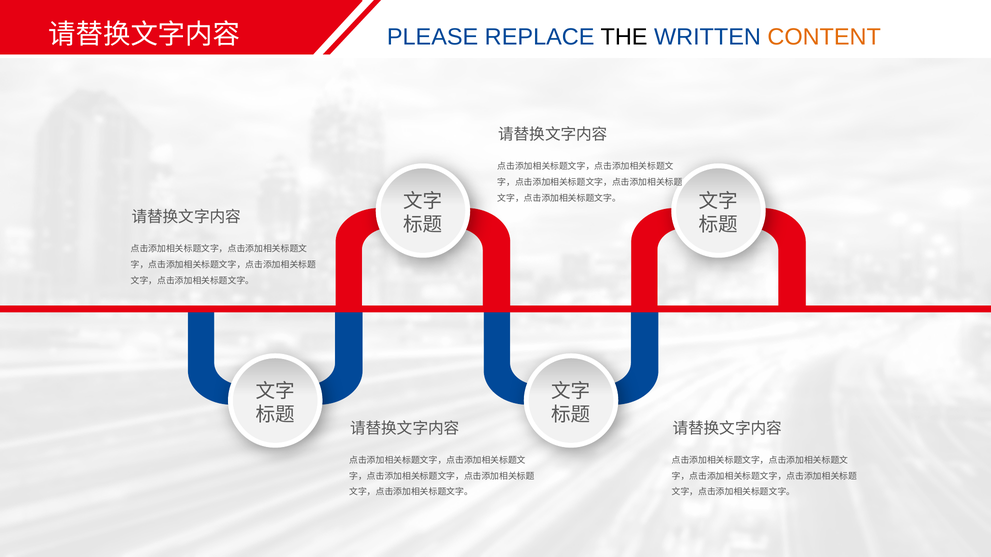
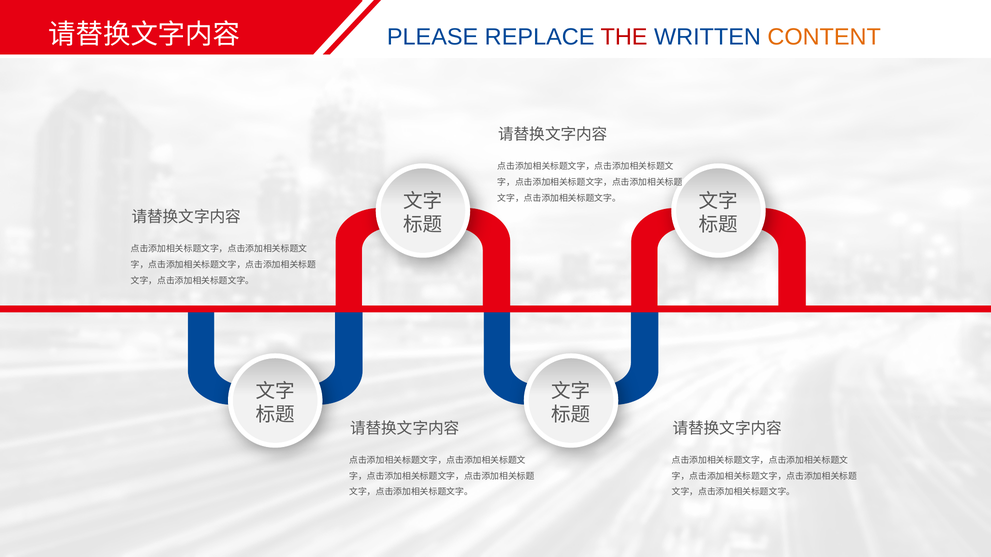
THE colour: black -> red (624, 37)
